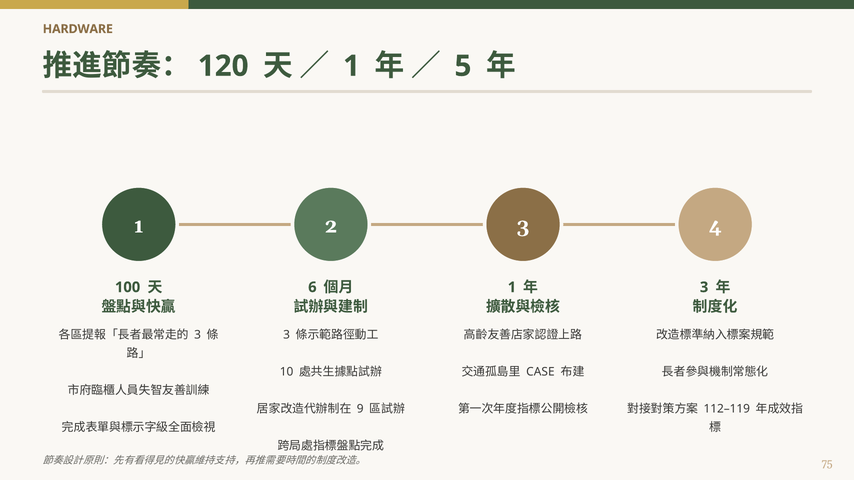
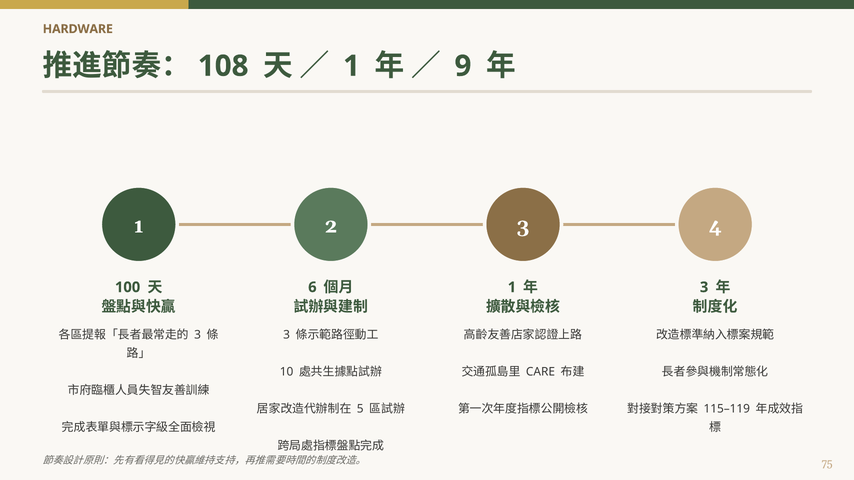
120: 120 -> 108 (223, 66)
5: 5 -> 9 (463, 66)
CASE: CASE -> CARE (540, 372)
9: 9 -> 5 (360, 409)
112–119: 112–119 -> 115–119 (727, 409)
